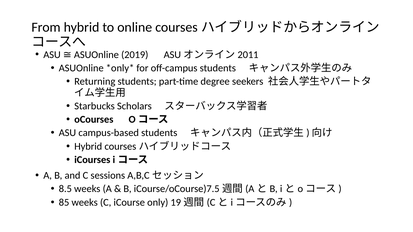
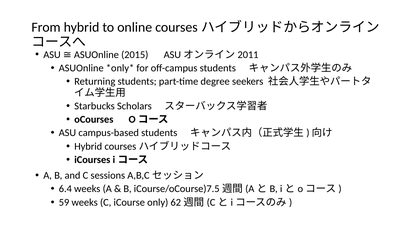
2019: 2019 -> 2015 (135, 55)
8.5: 8.5 -> 6.4 (65, 189)
85: 85 -> 59 (64, 203)
19: 19 -> 62 (176, 203)
